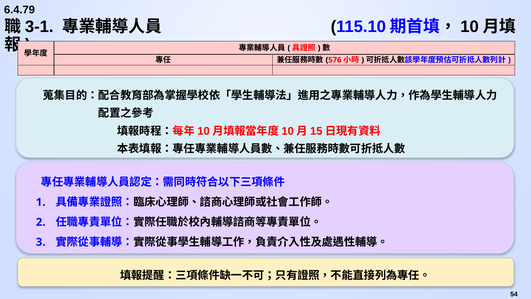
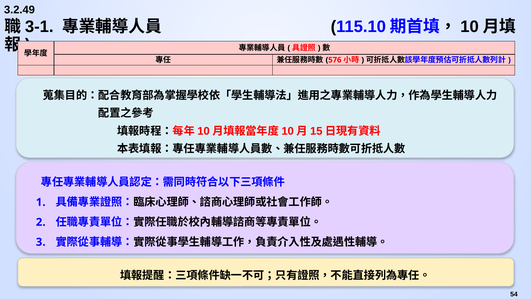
6.4.79: 6.4.79 -> 3.2.49 (19, 10)
